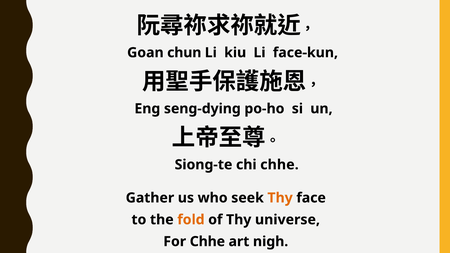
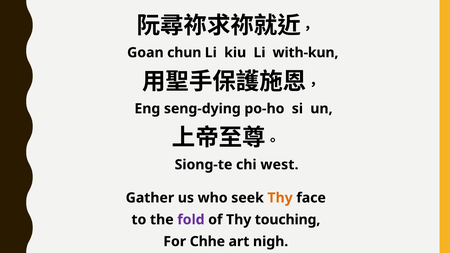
face-kun: face-kun -> with-kun (306, 53)
chi chhe: chhe -> west (279, 165)
fold colour: orange -> purple (191, 220)
universe: universe -> touching (288, 220)
